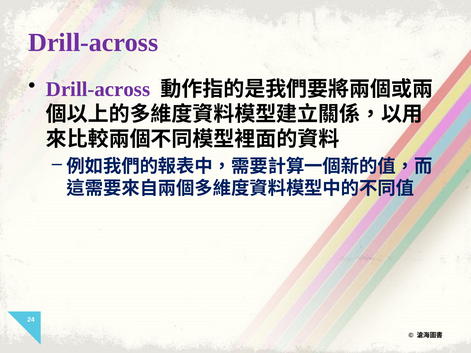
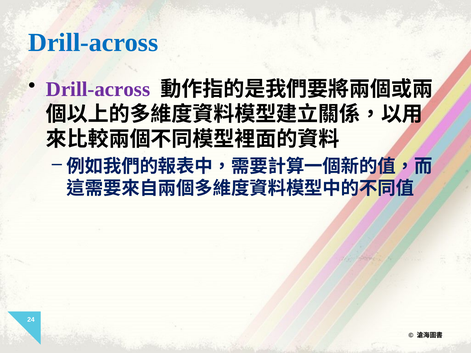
Drill-across colour: purple -> blue (93, 43)
